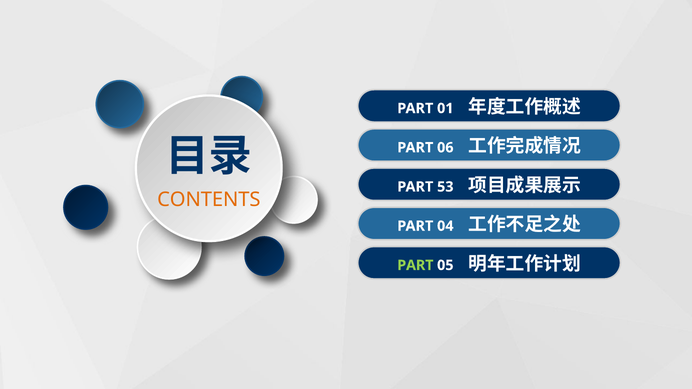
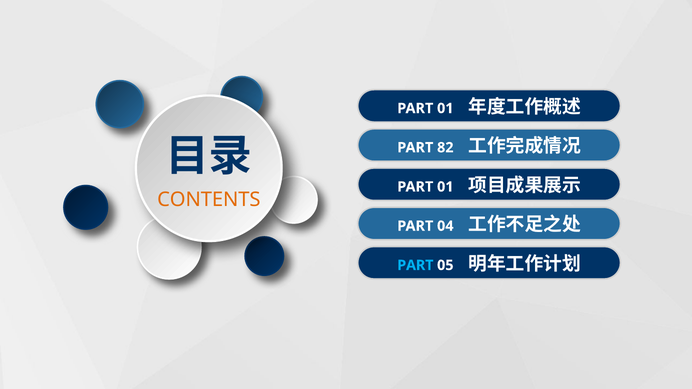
06: 06 -> 82 (445, 148)
53: 53 -> 01 (445, 187)
PART colour: light green -> light blue (415, 265)
